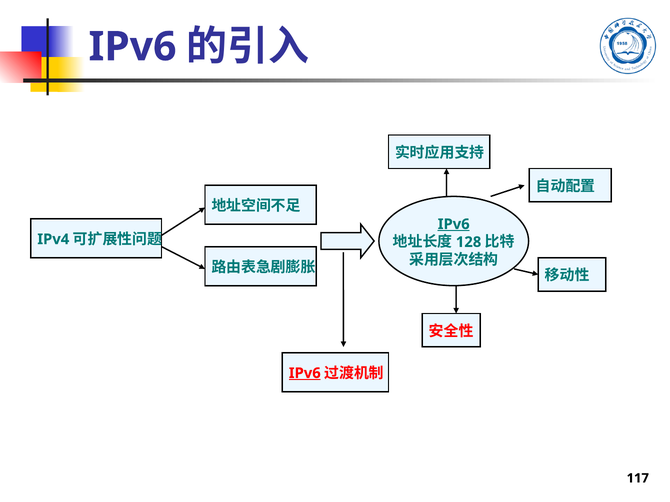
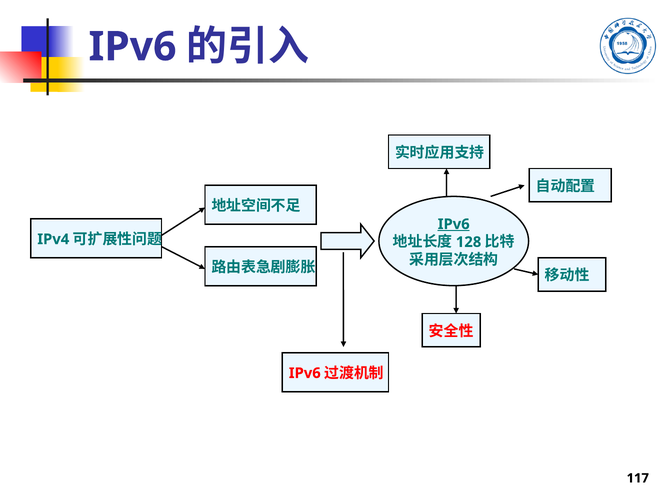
IPv6 underline: present -> none (305, 373)
